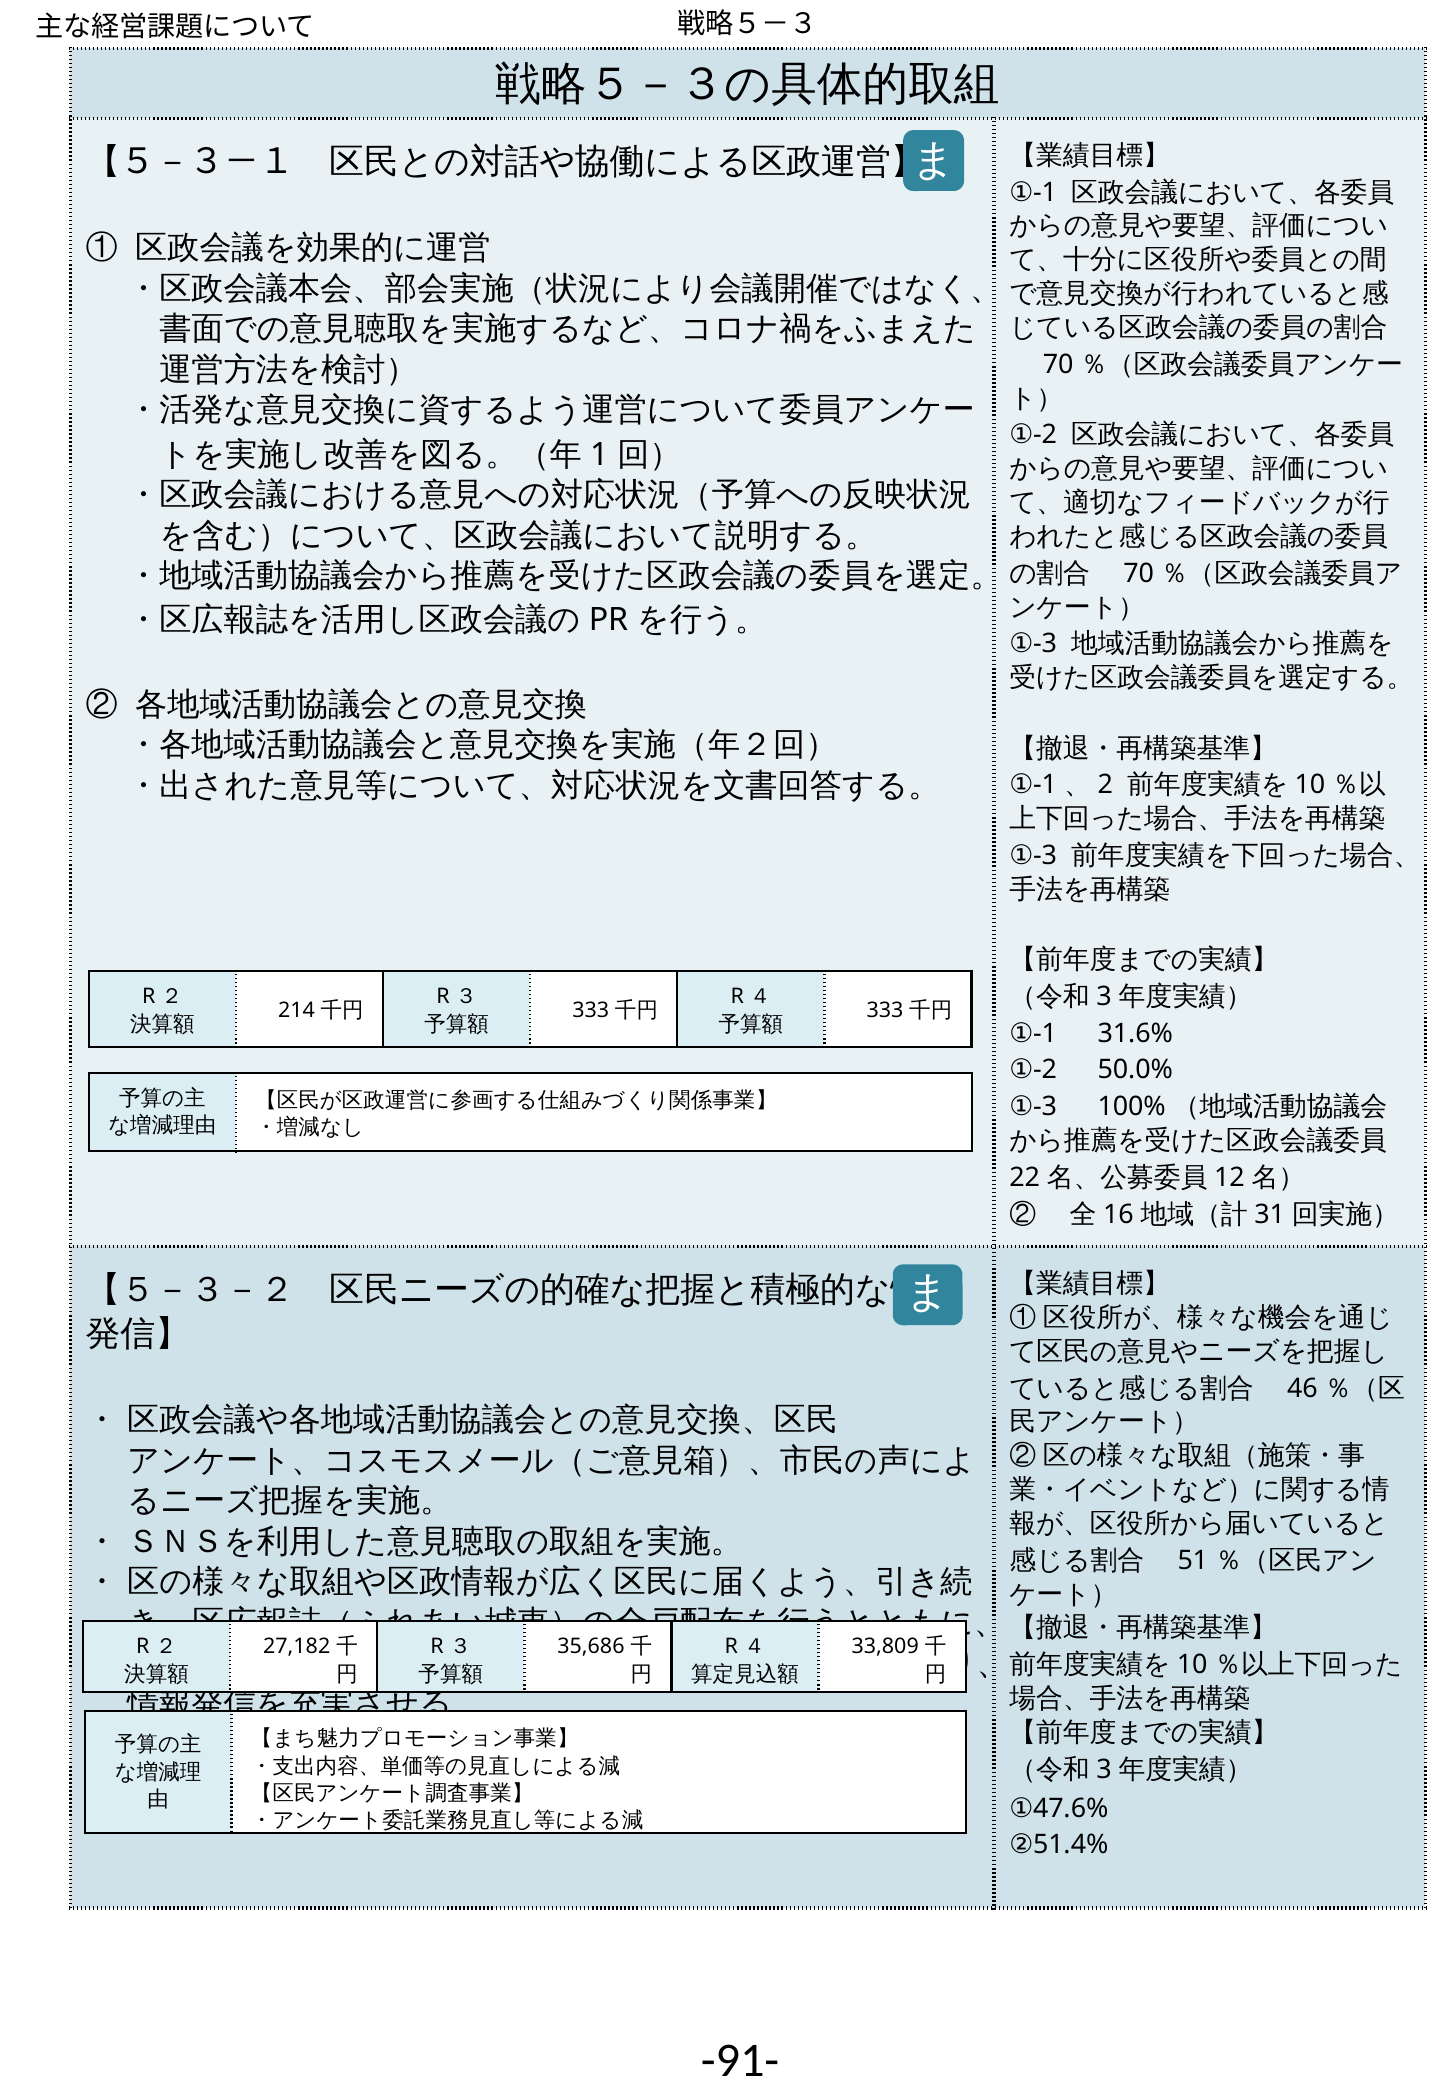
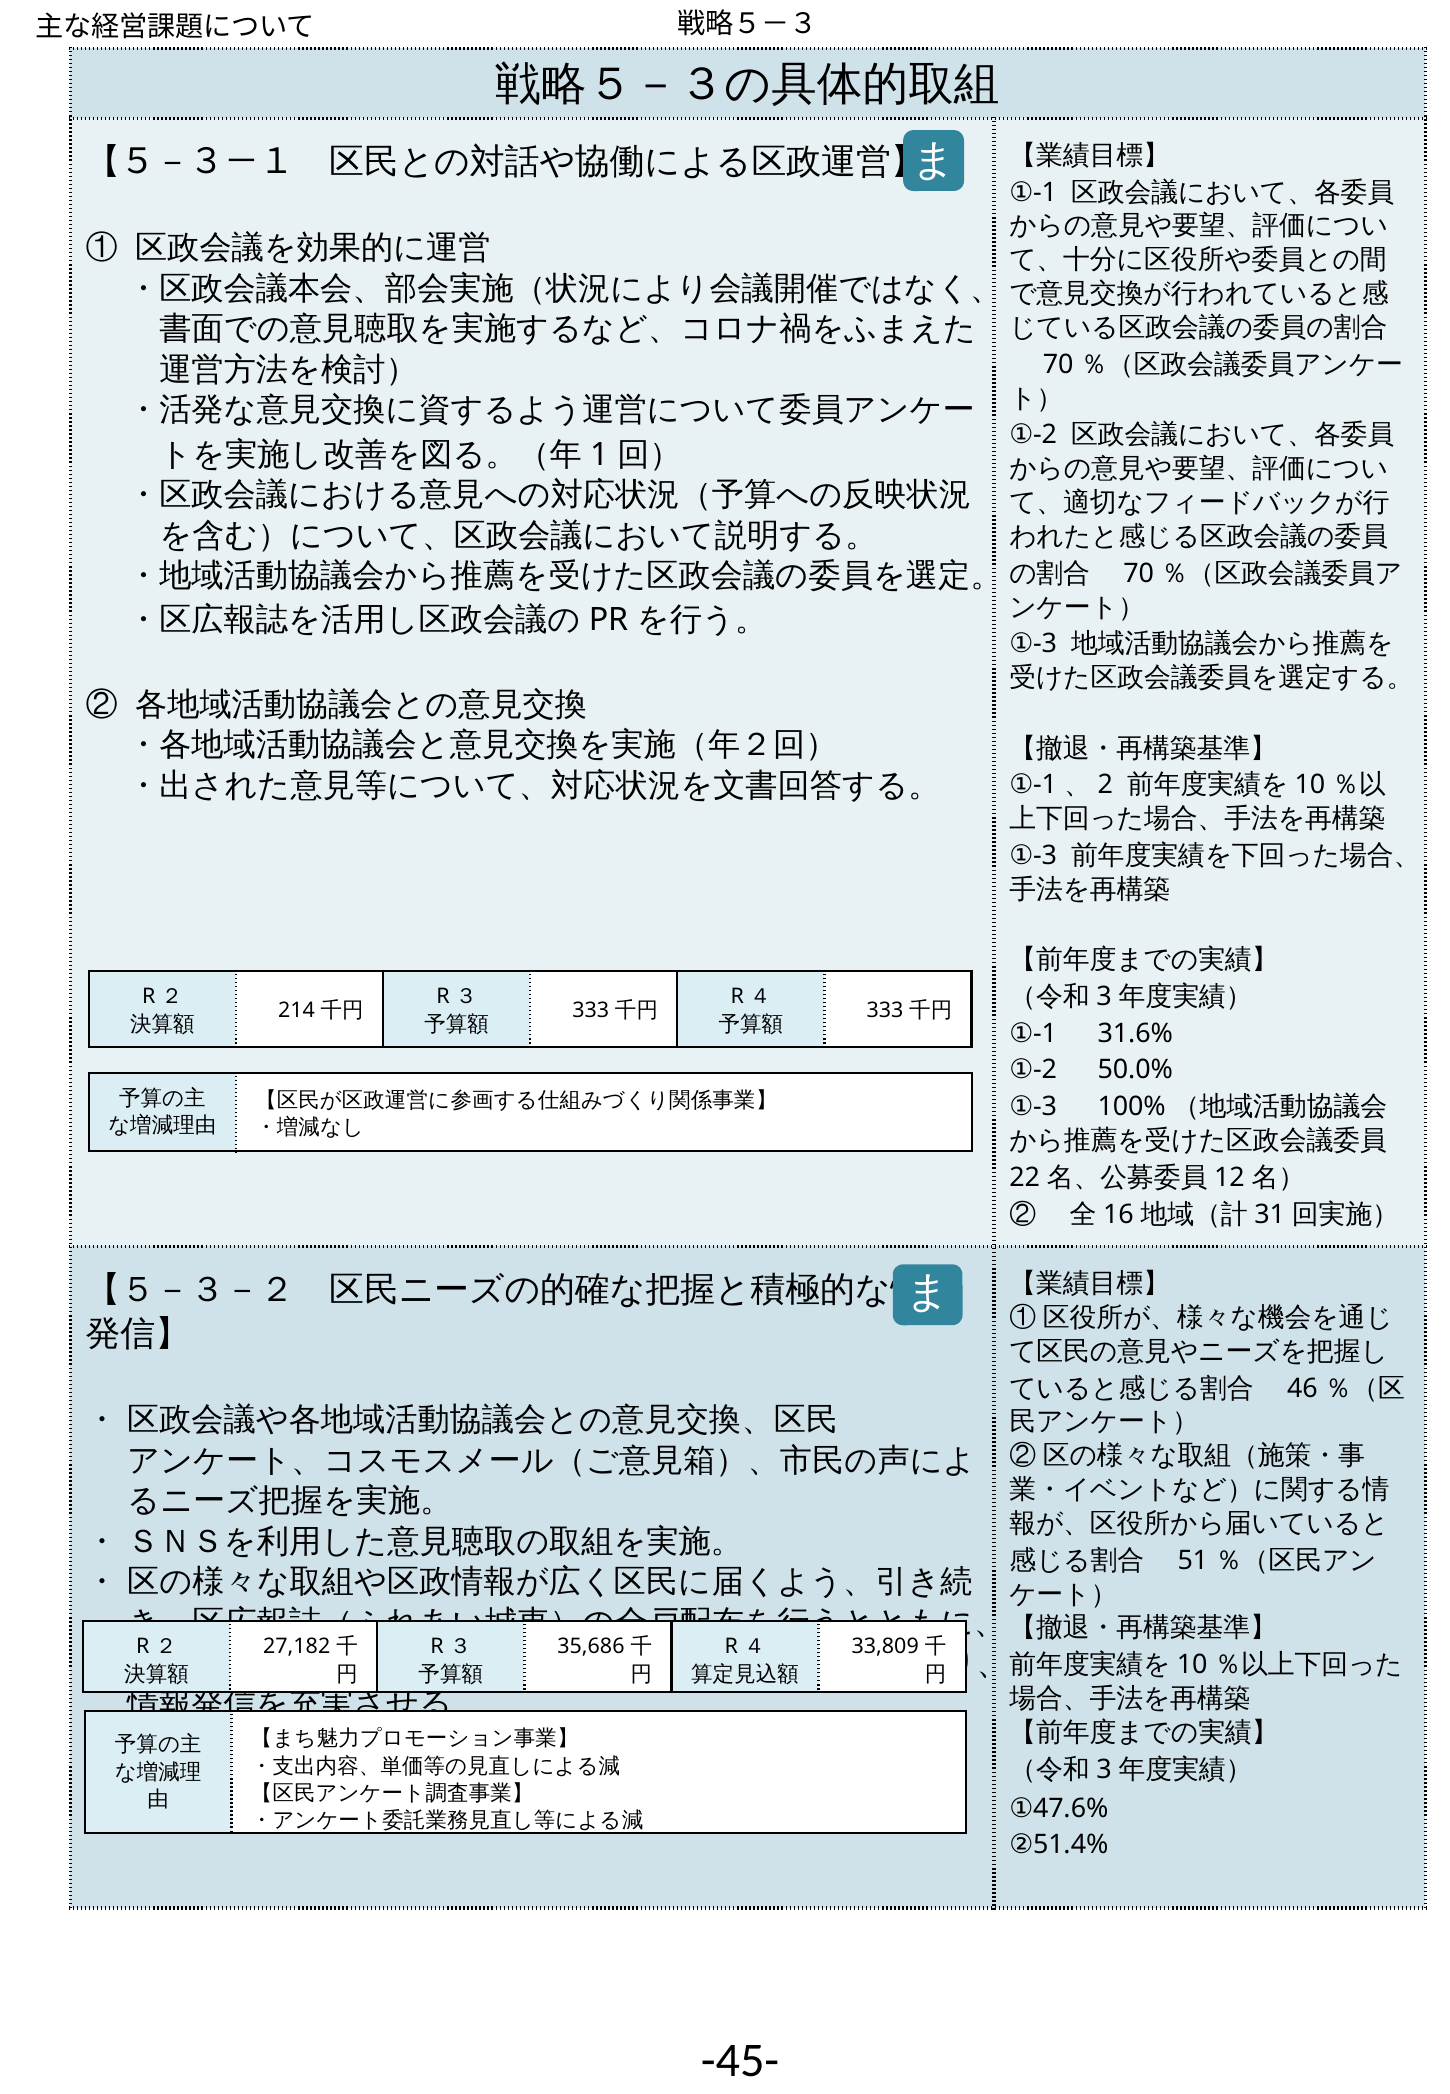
-91-: -91- -> -45- (740, 2061)
